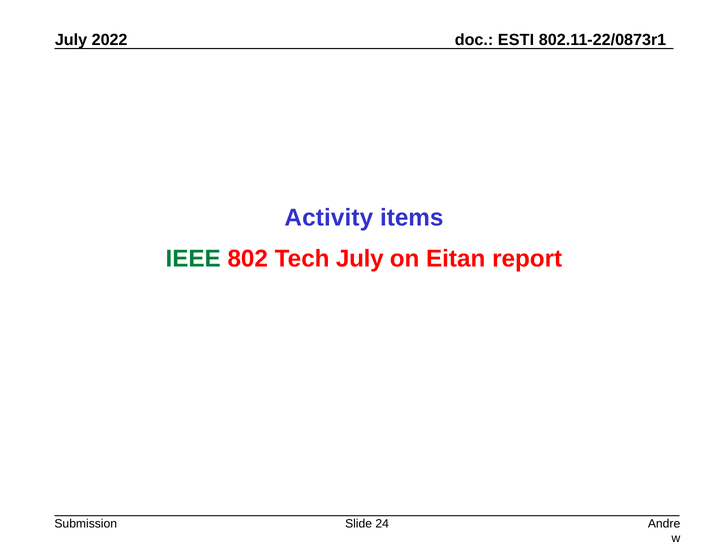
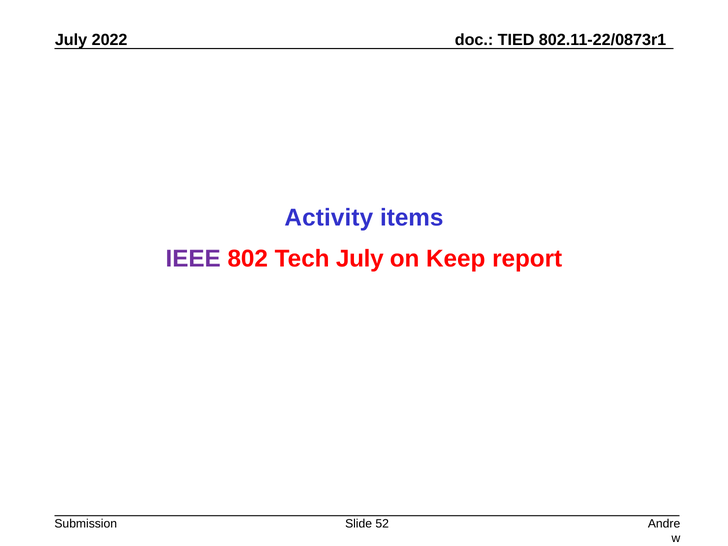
ESTI: ESTI -> TIED (516, 40)
IEEE colour: green -> purple (193, 259)
Eitan: Eitan -> Keep (456, 259)
24: 24 -> 52 (382, 524)
